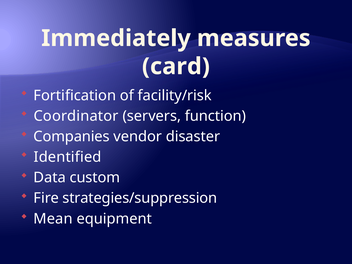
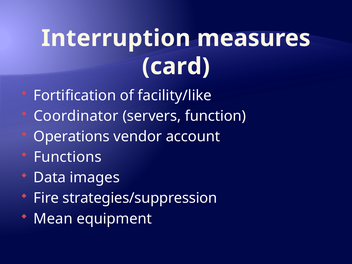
Immediately: Immediately -> Interruption (116, 38)
facility/risk: facility/risk -> facility/like (175, 95)
Companies: Companies -> Operations (72, 137)
disaster: disaster -> account (193, 137)
Identified: Identified -> Functions (68, 157)
custom: custom -> images (95, 178)
